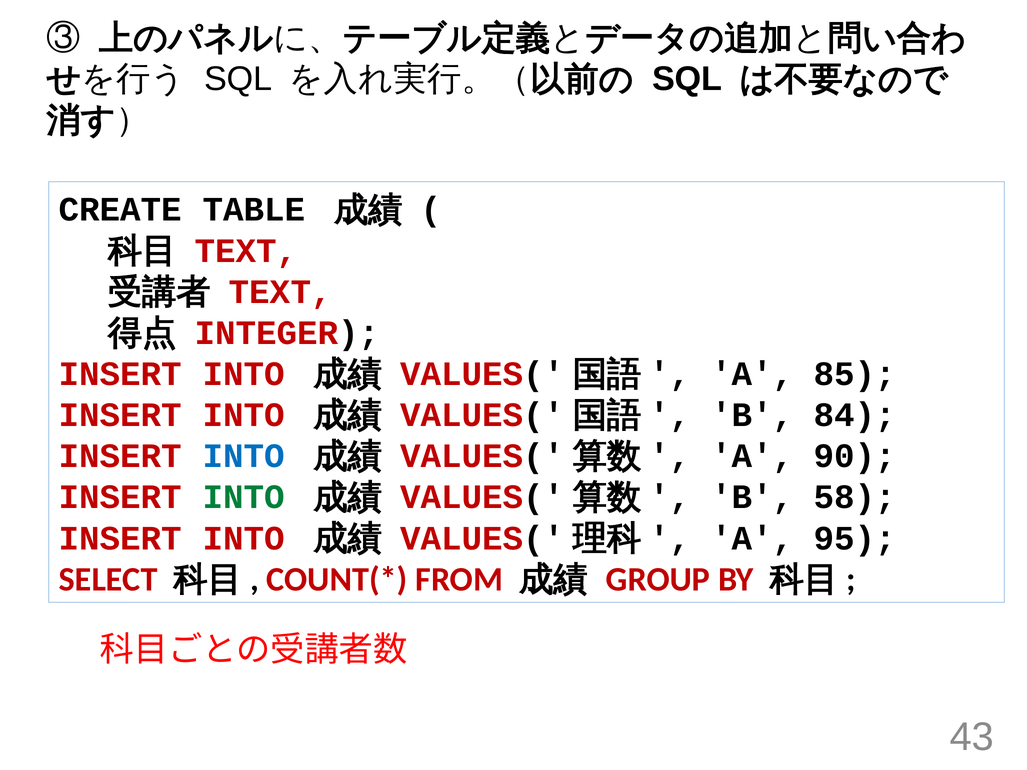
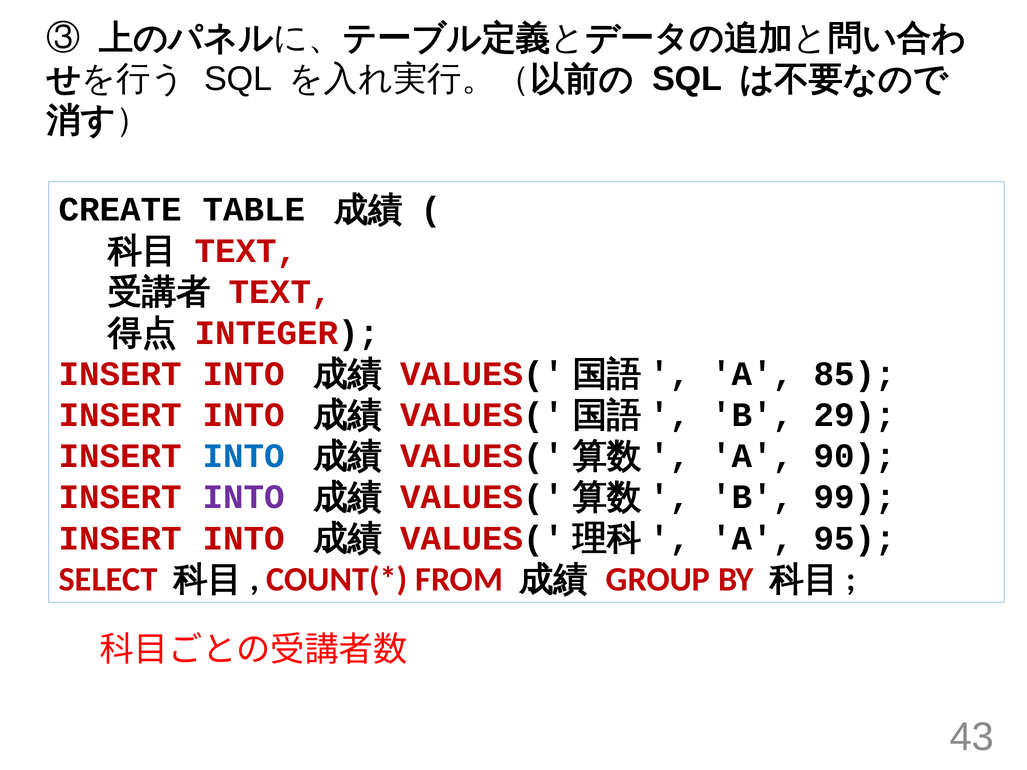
84: 84 -> 29 (855, 415)
INTO colour: green -> purple (244, 497)
58: 58 -> 99 (855, 497)
